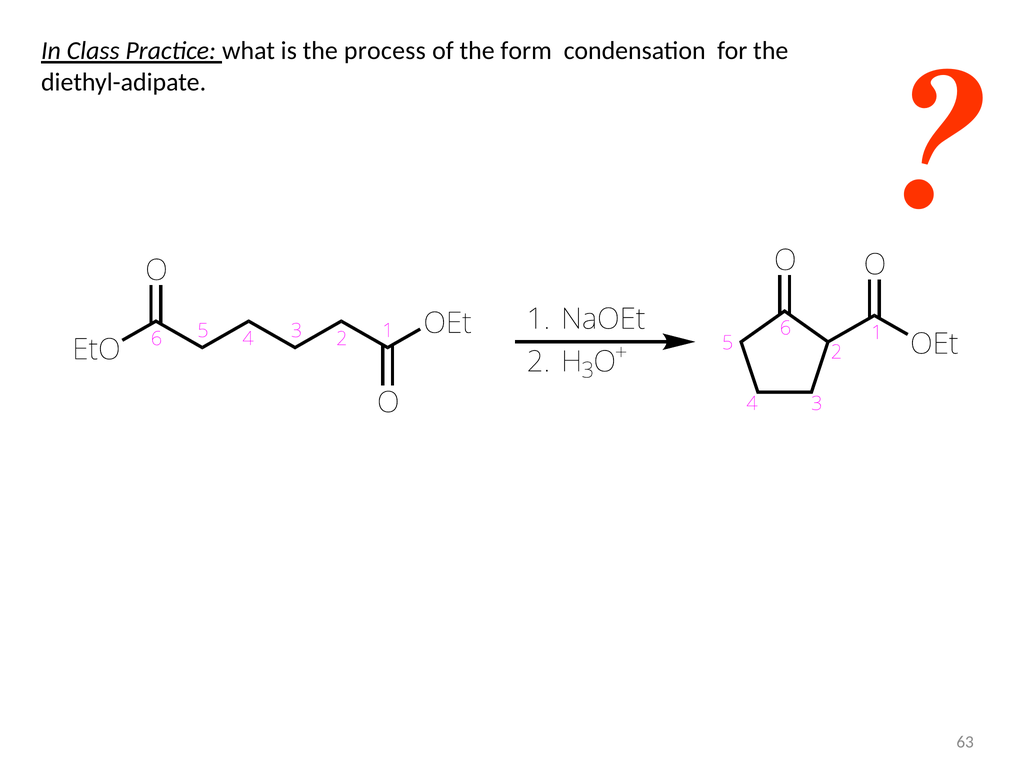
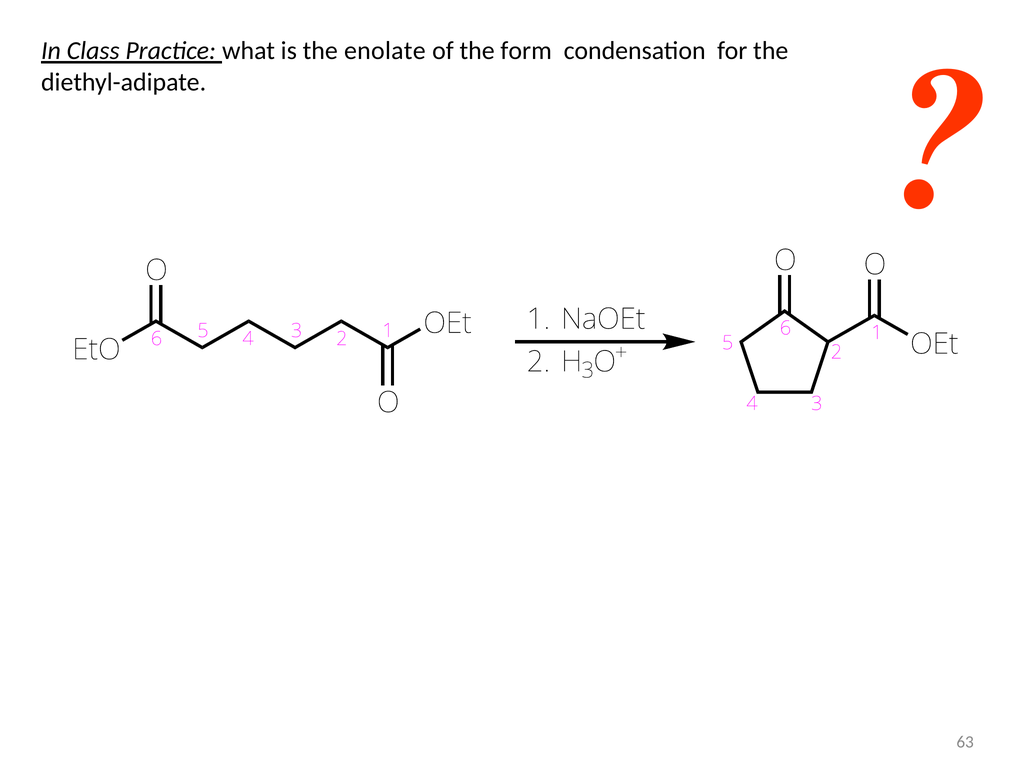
process: process -> enolate (385, 51)
